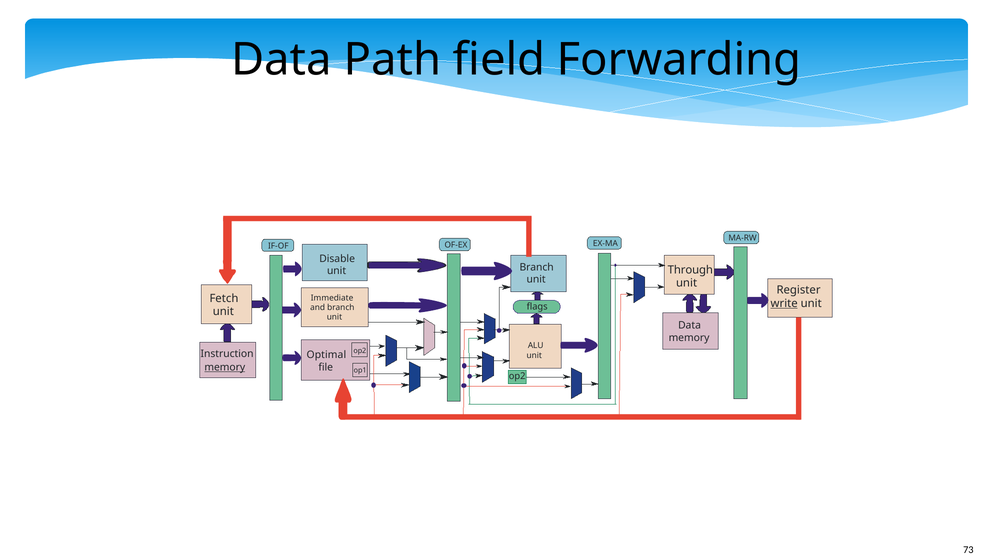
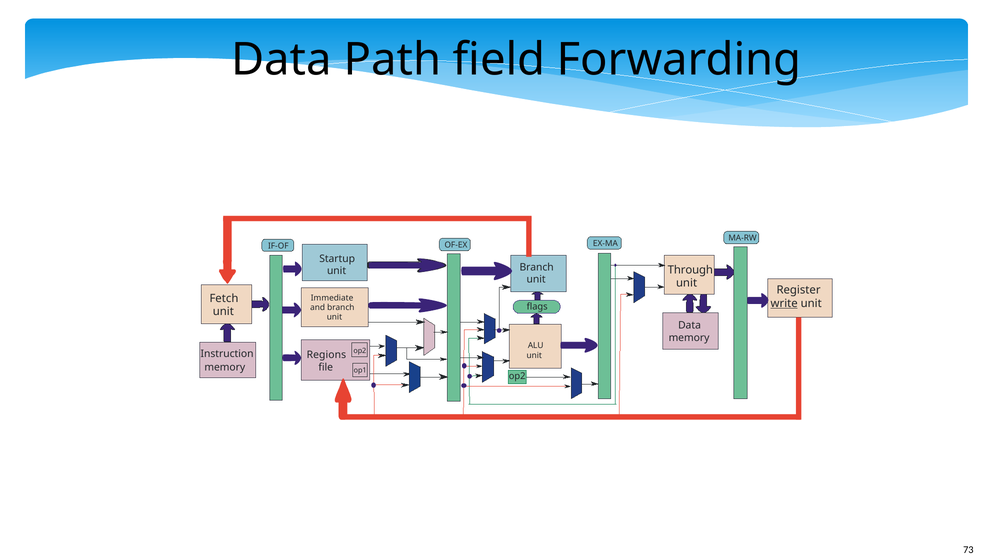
Disable: Disable -> Startup (337, 259)
Optimal: Optimal -> Regions (326, 355)
memory underline: present -> none (225, 367)
